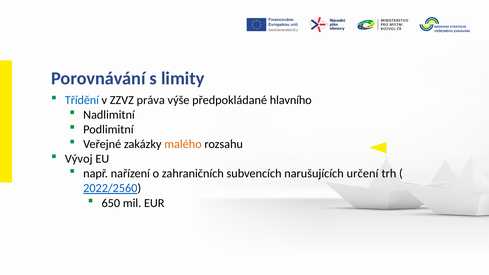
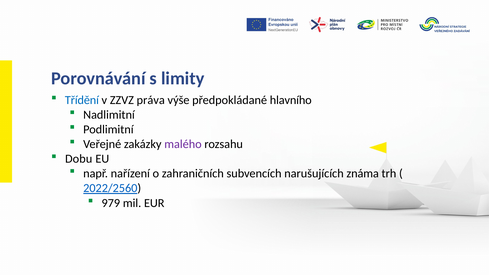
malého colour: orange -> purple (183, 144)
Vývoj: Vývoj -> Dobu (79, 159)
určení: určení -> známa (363, 174)
650: 650 -> 979 (111, 203)
